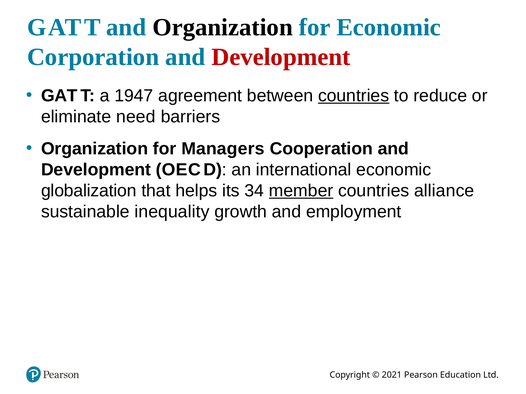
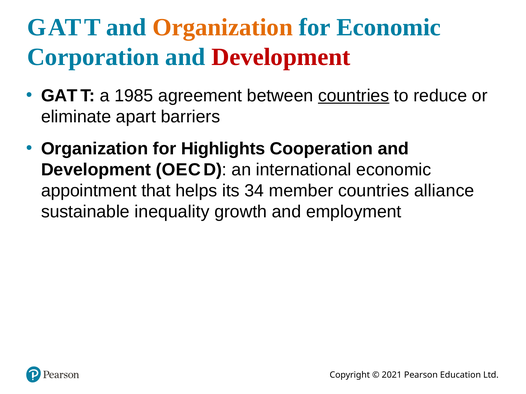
Organization colour: black -> orange (223, 27)
1947: 1947 -> 1985 (134, 96)
need: need -> apart (136, 117)
Managers: Managers -> Highlights (223, 149)
globalization: globalization -> appointment (89, 191)
member underline: present -> none (301, 191)
